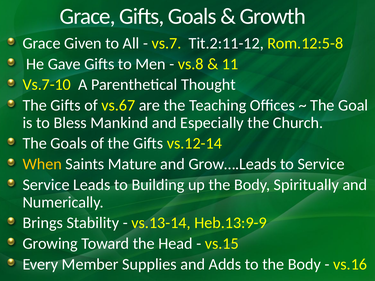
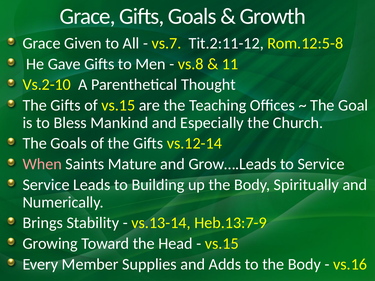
Vs.7-10: Vs.7-10 -> Vs.2-10 (47, 85)
of vs.67: vs.67 -> vs.15 (118, 105)
When colour: yellow -> pink (42, 164)
Heb.13:9-9: Heb.13:9-9 -> Heb.13:7-9 (231, 223)
